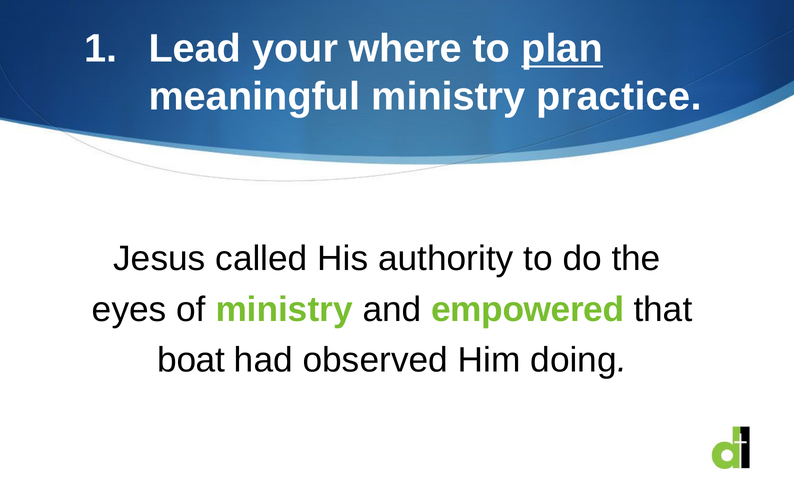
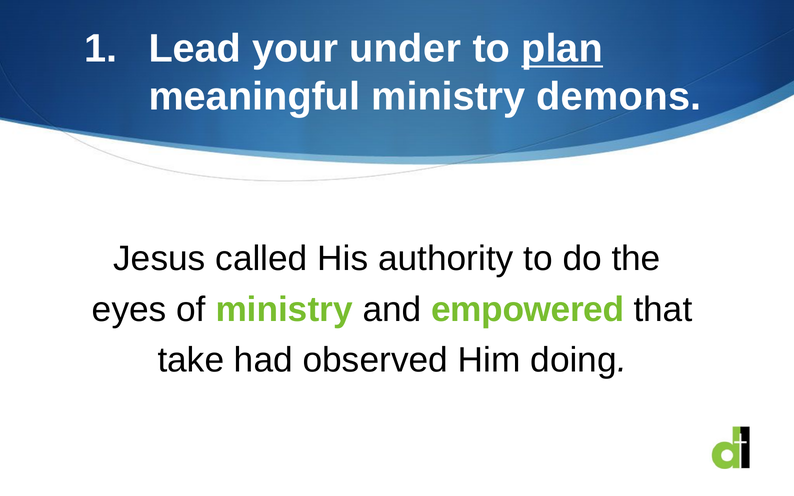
where: where -> under (405, 49)
practice: practice -> demons (619, 97)
boat: boat -> take (191, 360)
